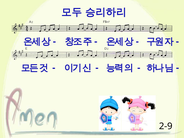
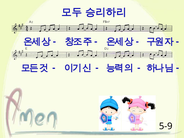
2-9: 2-9 -> 5-9 (166, 126)
